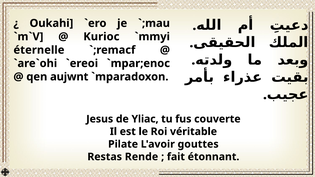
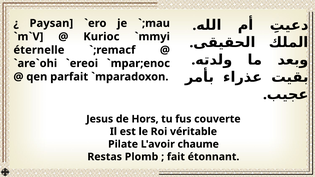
Oukahi: Oukahi -> Paysan (51, 23)
aujwnt: aujwnt -> parfait (69, 77)
Yliac: Yliac -> Hors (145, 119)
gouttes: gouttes -> chaume (198, 144)
Rende: Rende -> Plomb (142, 157)
